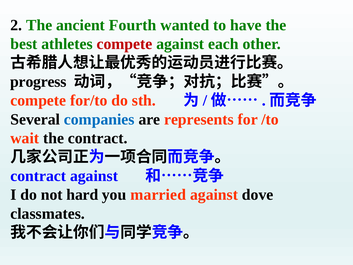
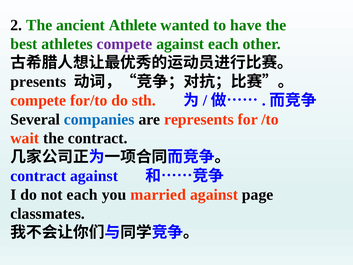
Fourth: Fourth -> Athlete (133, 25)
compete colour: red -> purple (124, 44)
progress: progress -> presents (38, 82)
not hard: hard -> each (82, 195)
dove: dove -> page (258, 195)
